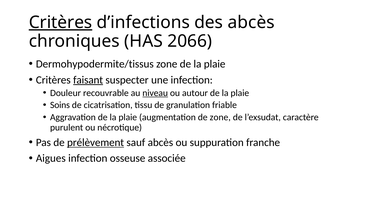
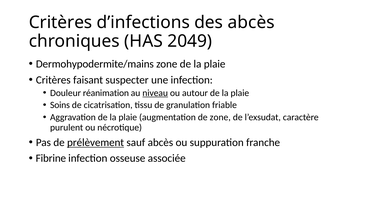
Critères underline: present -> none (61, 22)
2066: 2066 -> 2049 (190, 41)
Dermohypodermite/tissus: Dermohypodermite/tissus -> Dermohypodermite/mains (95, 64)
faisant underline: present -> none (88, 80)
recouvrable: recouvrable -> réanimation (106, 93)
Aigues: Aigues -> Fibrine (51, 158)
